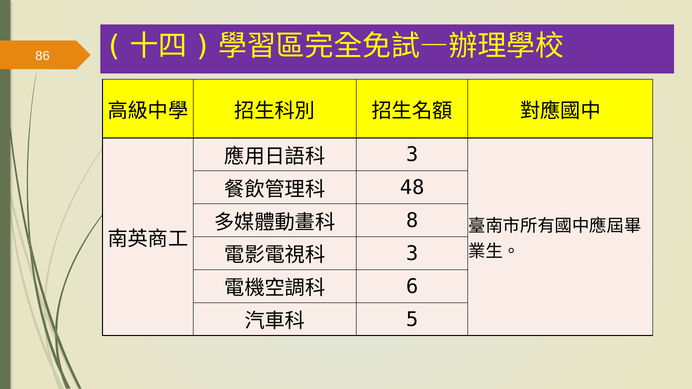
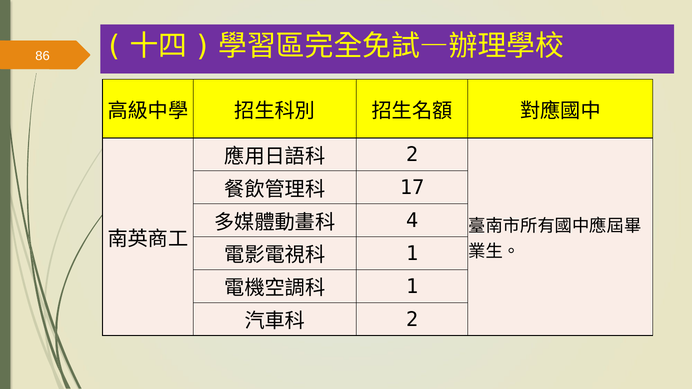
3: 3 -> 2 (412, 155)
48: 48 -> 17 (412, 188)
8: 8 -> 4 (412, 221)
3: 3 -> 1 (412, 254)
6: 6 -> 1 (412, 287)
5: 5 -> 2 (412, 320)
